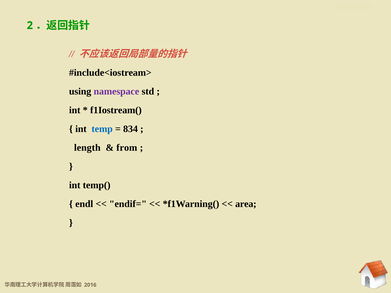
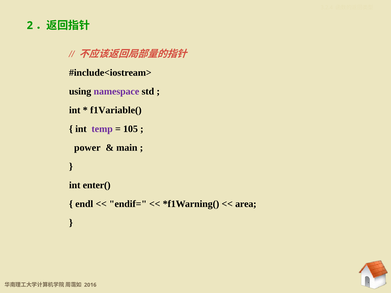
f1Iostream(: f1Iostream( -> f1Variable( (116, 110)
temp colour: blue -> purple (102, 129)
834: 834 -> 105 (131, 129)
length: length -> power (87, 148)
from: from -> main (127, 148)
temp(: temp( -> enter( (97, 185)
